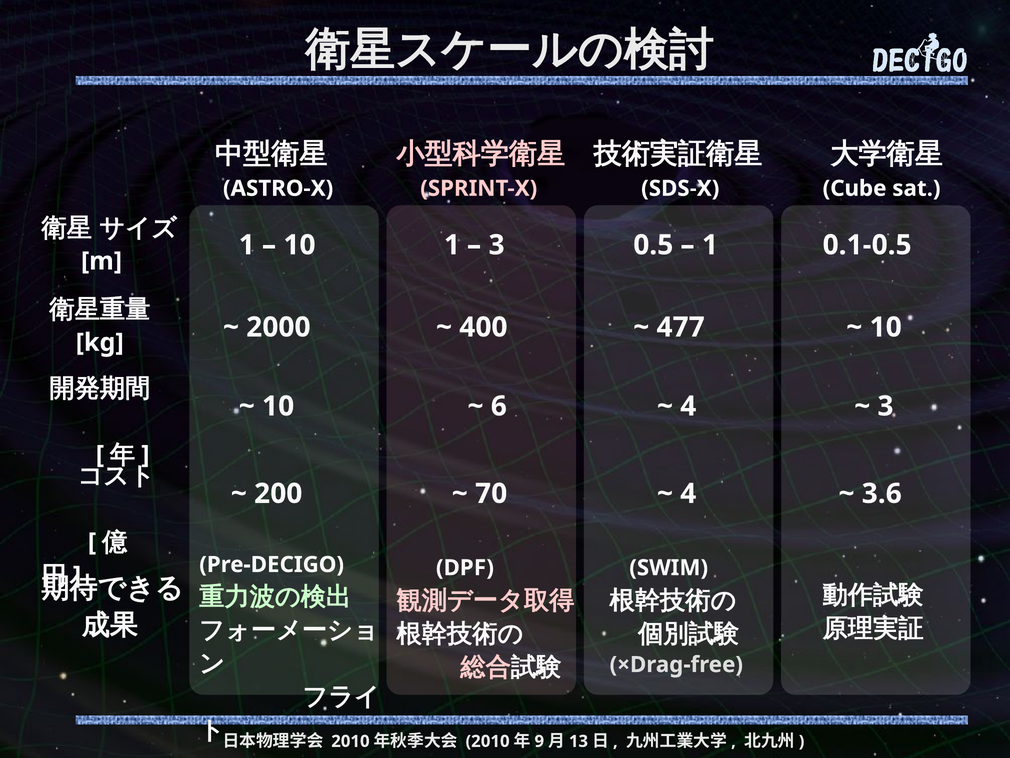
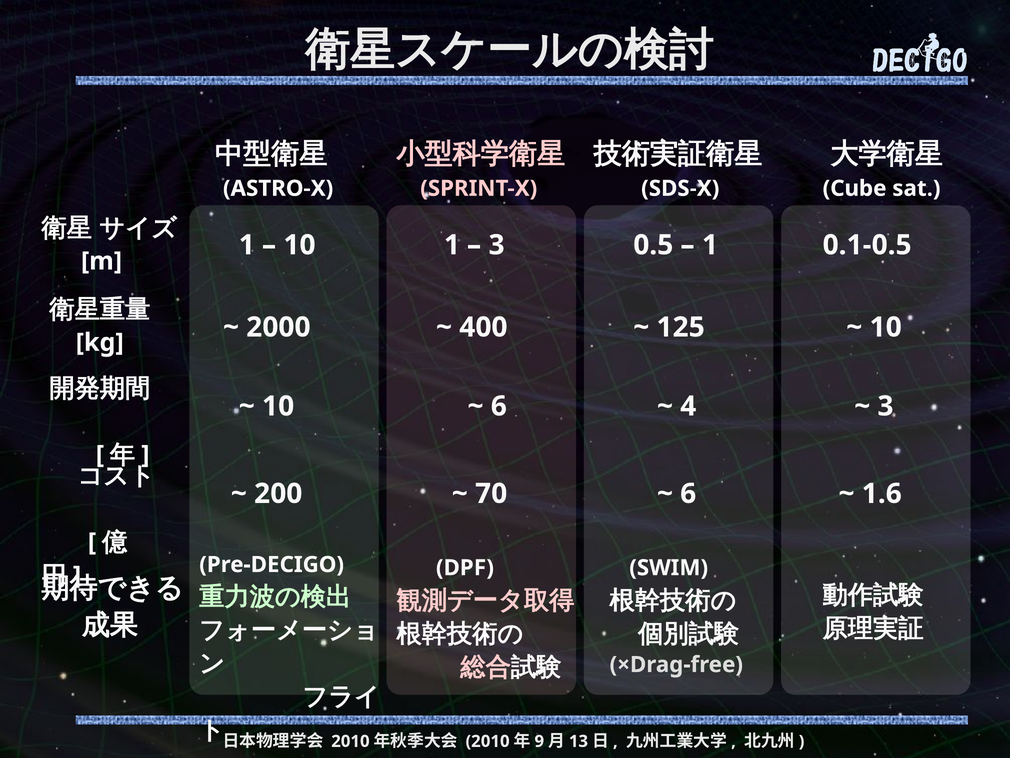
477: 477 -> 125 (681, 327)
4: 4 -> 6 (688, 493)
3.6: 3.6 -> 1.6 (882, 493)
